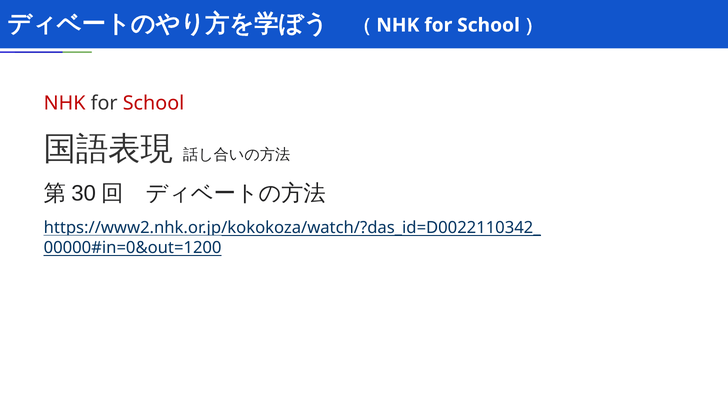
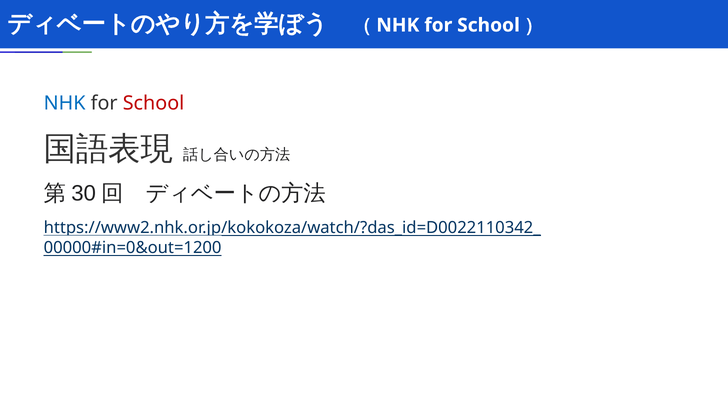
NHK colour: red -> blue (65, 103)
